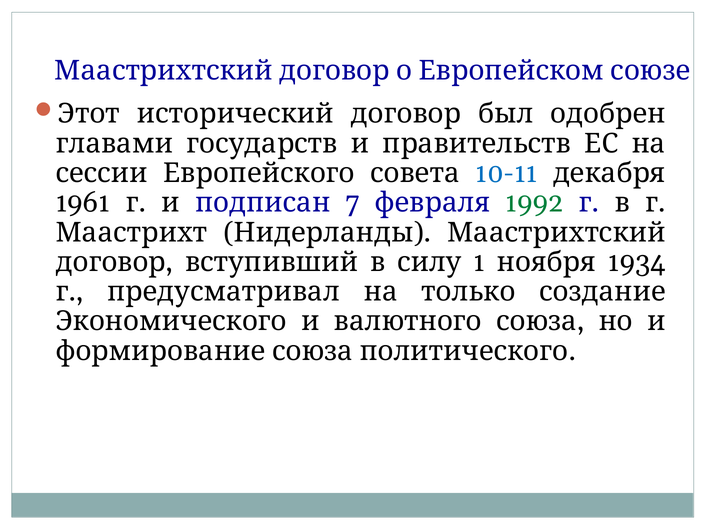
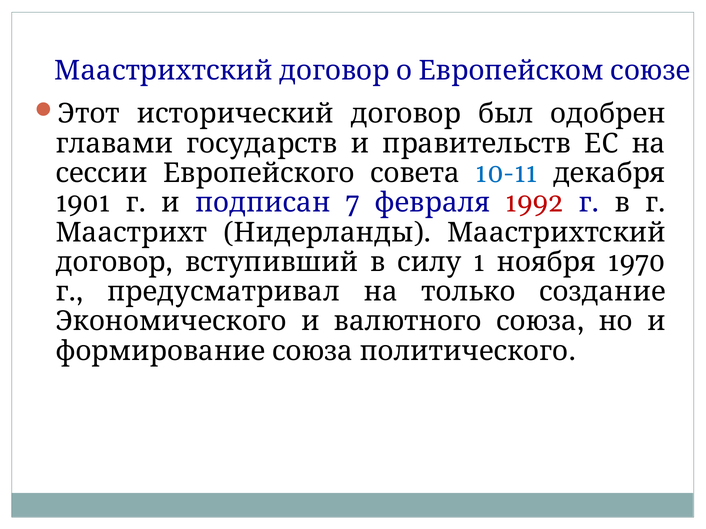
1961: 1961 -> 1901 (83, 203)
1992 colour: green -> red (535, 203)
1934: 1934 -> 1970 (637, 262)
